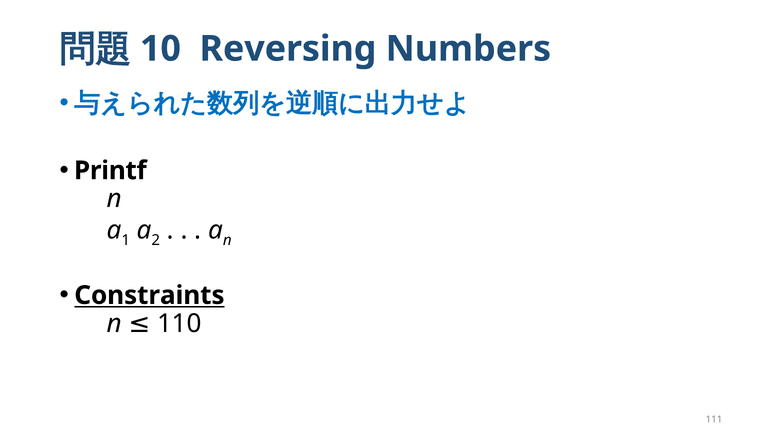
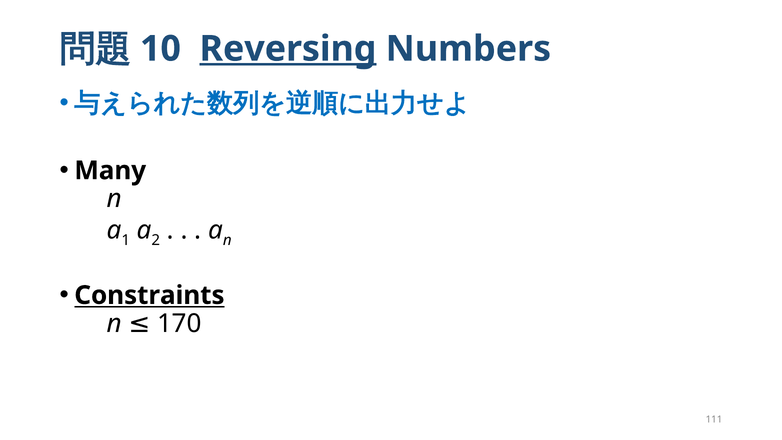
Reversing underline: none -> present (288, 49)
Printf: Printf -> Many (110, 171)
110: 110 -> 170 (179, 323)
